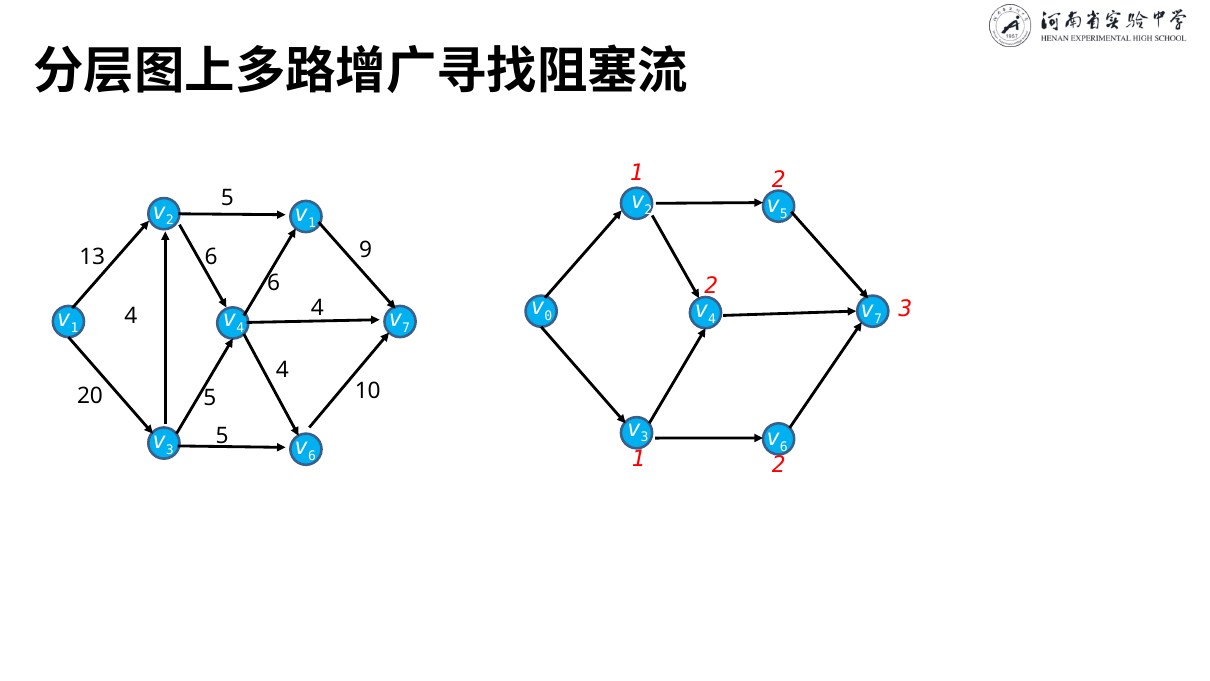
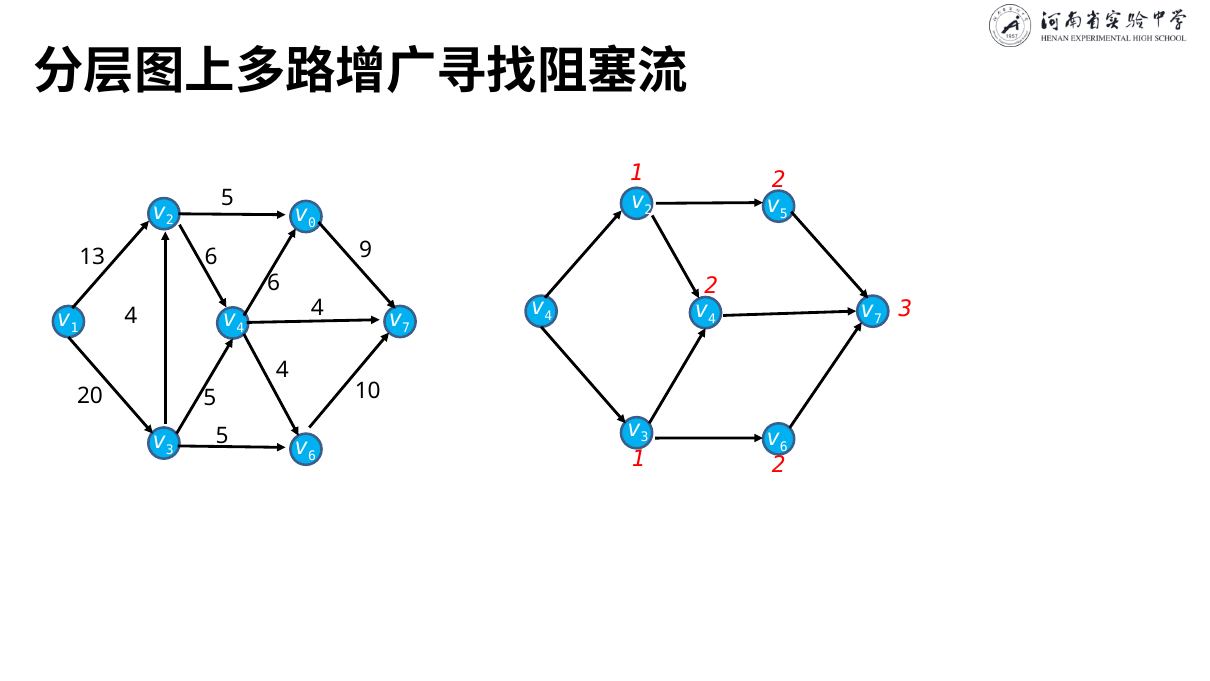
1: 1 -> 0 (312, 223)
0: 0 -> 4 (548, 316)
